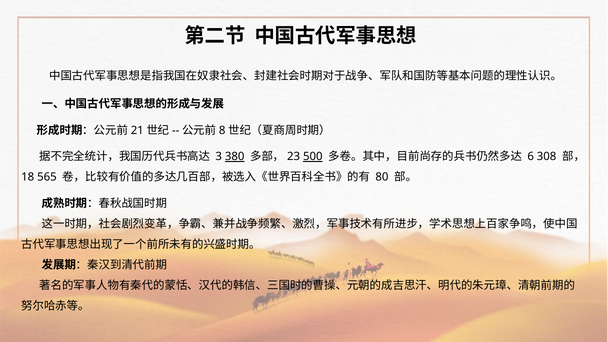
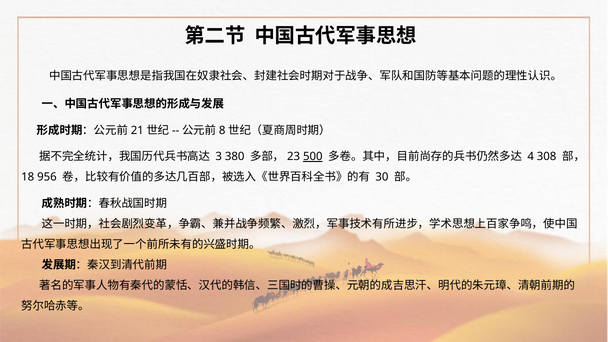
380 underline: present -> none (235, 157)
6: 6 -> 4 (531, 157)
565: 565 -> 956 (47, 177)
80: 80 -> 30 (382, 177)
